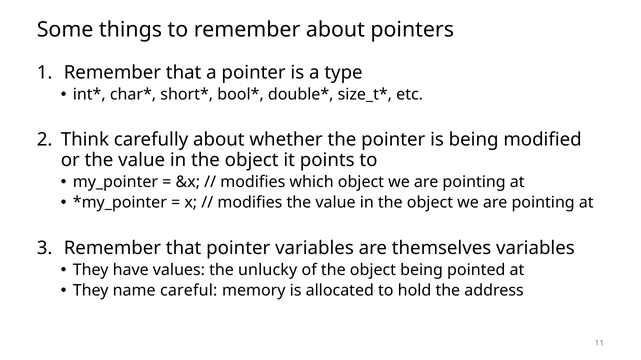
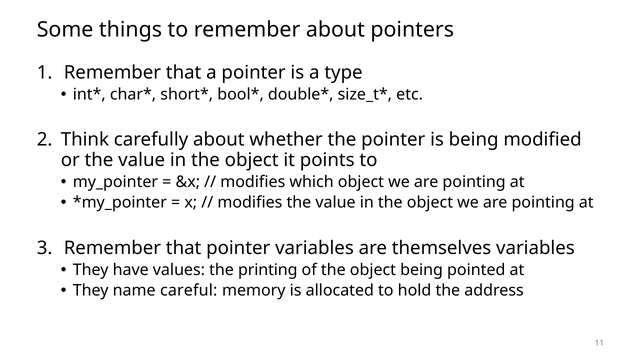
unlucky: unlucky -> printing (268, 270)
